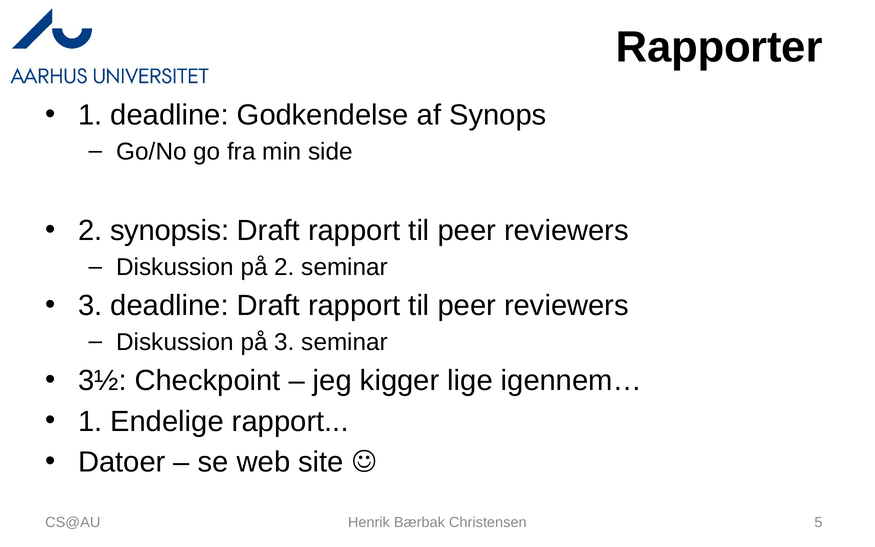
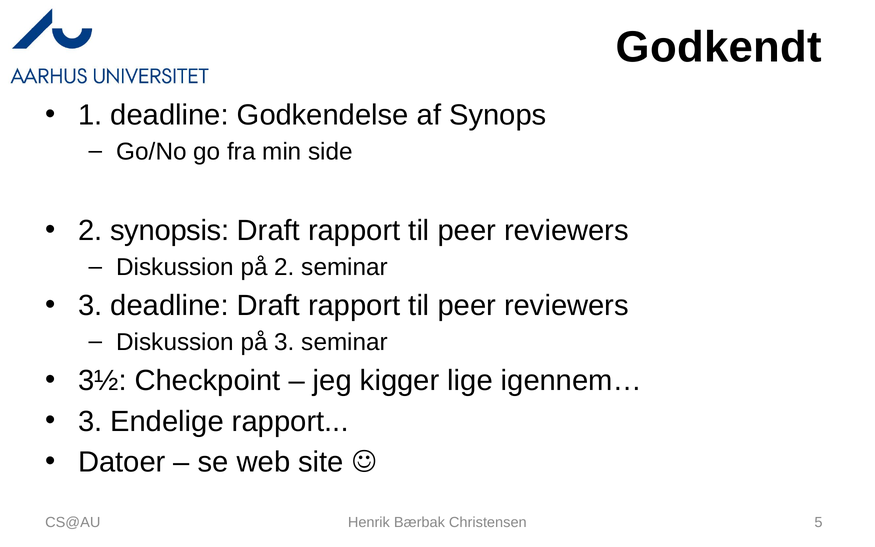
Rapporter: Rapporter -> Godkendt (719, 47)
1: 1 -> 3 (90, 421)
